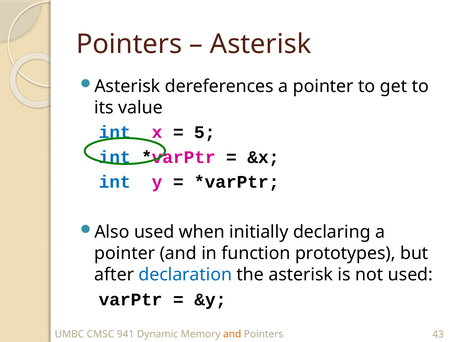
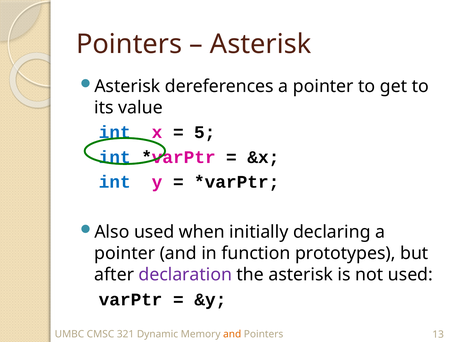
declaration colour: blue -> purple (185, 275)
941: 941 -> 321 (126, 334)
43: 43 -> 13 (438, 334)
